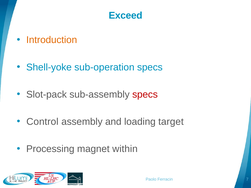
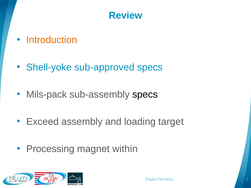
Exceed: Exceed -> Review (125, 15)
sub-operation: sub-operation -> sub-approved (104, 67)
Slot-pack: Slot-pack -> Mils-pack (47, 95)
specs colour: red -> black (145, 95)
Control: Control -> Exceed (42, 122)
